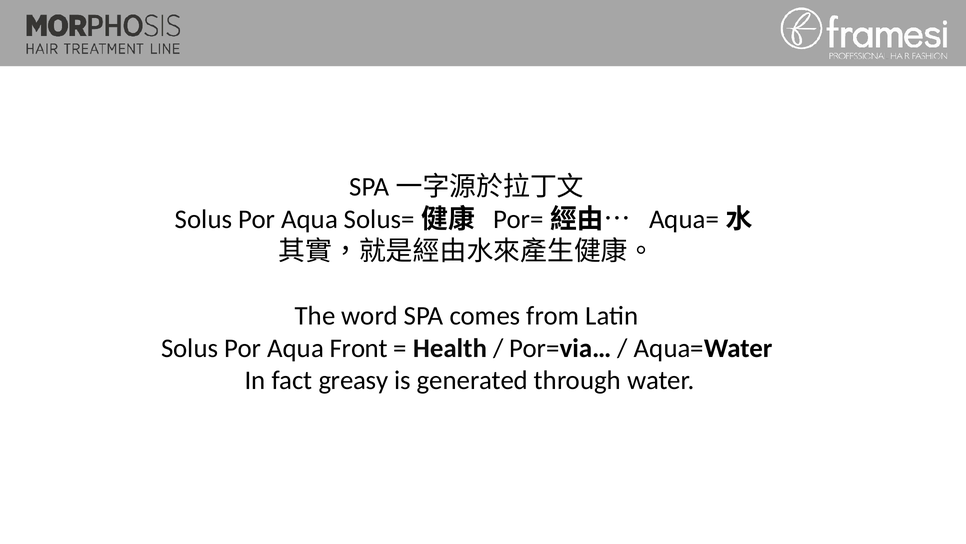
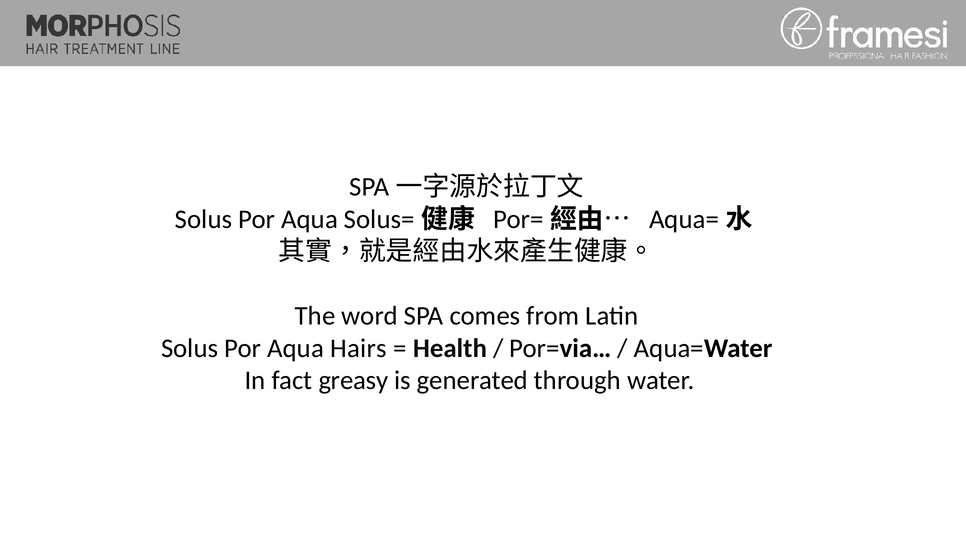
Front: Front -> Hairs (359, 348)
